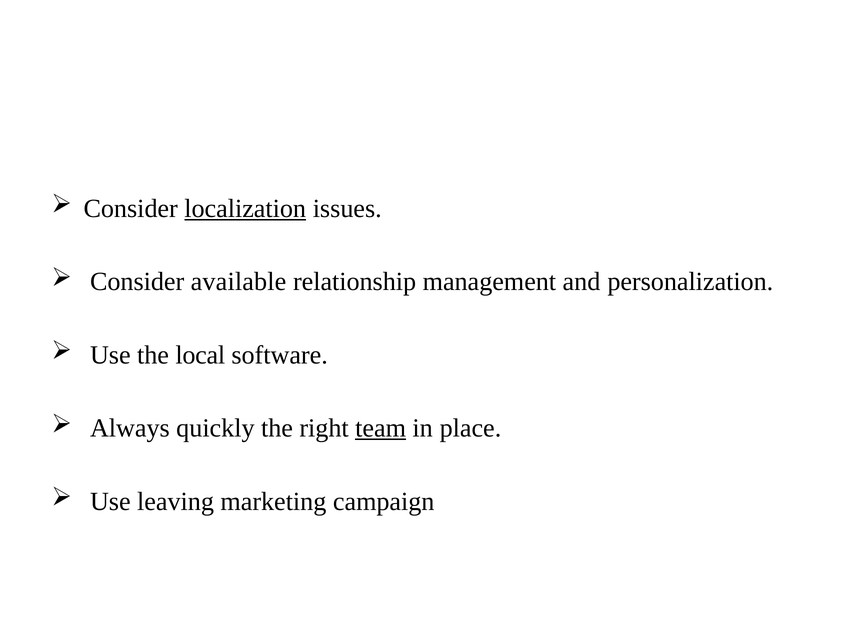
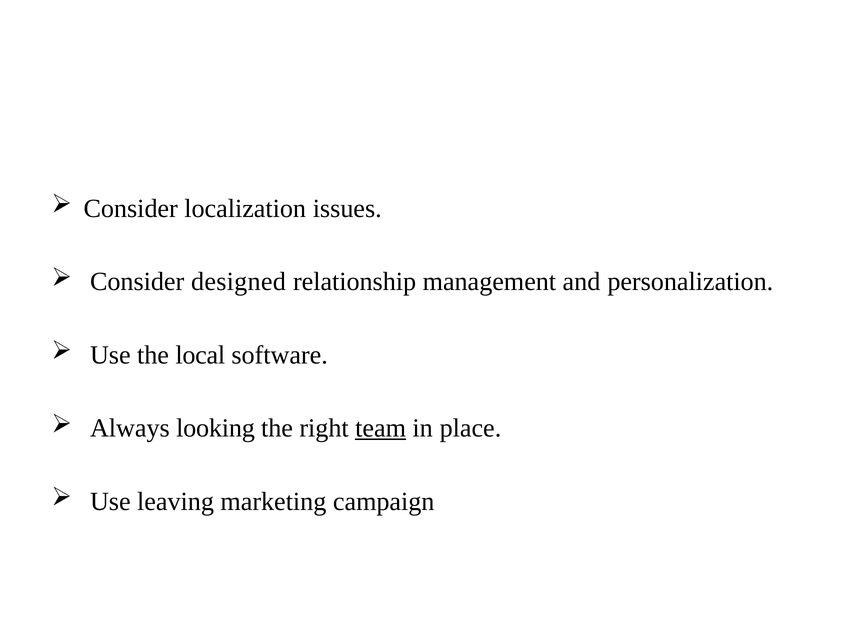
localization underline: present -> none (245, 208)
available: available -> designed (238, 282)
quickly: quickly -> looking (216, 428)
